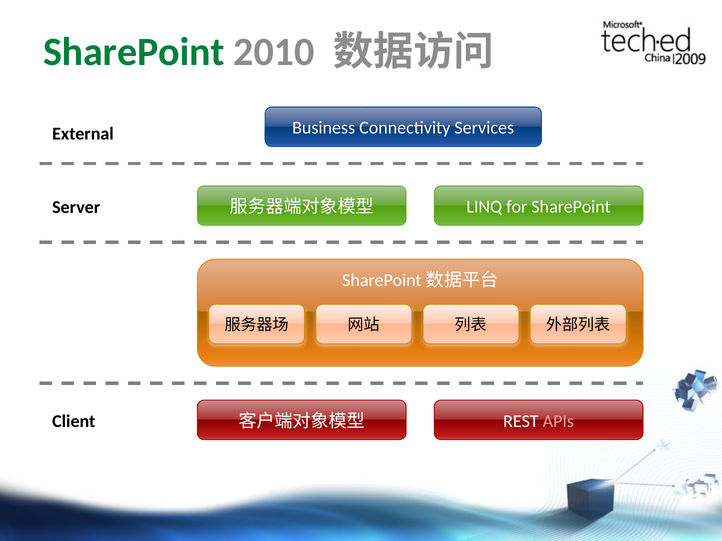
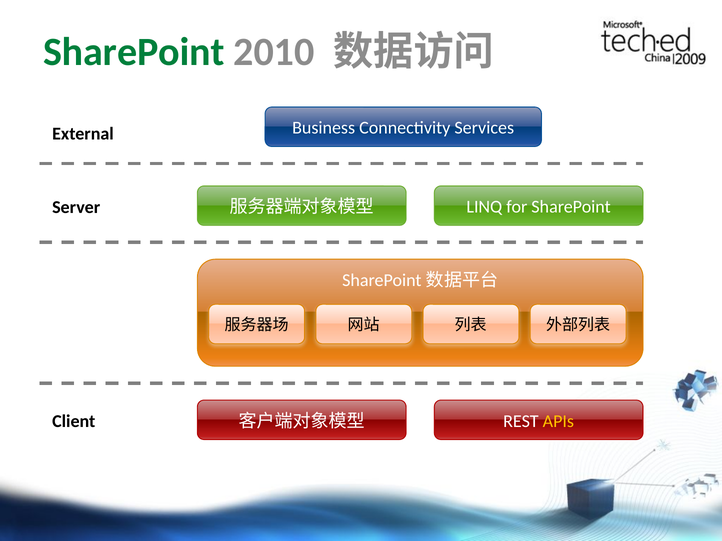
APIs colour: pink -> yellow (558, 421)
